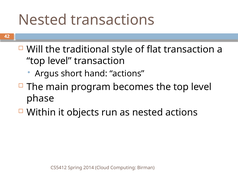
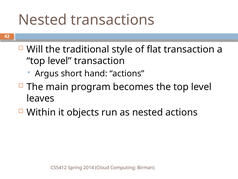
phase: phase -> leaves (40, 98)
